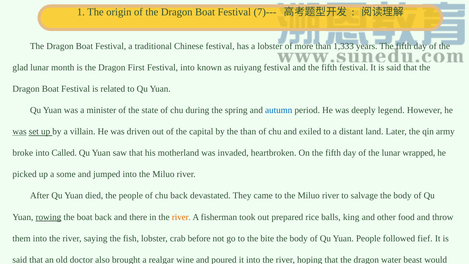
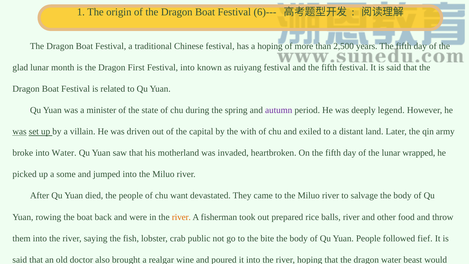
7)---: 7)--- -> 6)--- (265, 12)
a lobster: lobster -> hoping (270, 46)
1,333: 1,333 -> 2,500 (344, 46)
autumn colour: blue -> purple (279, 110)
the than: than -> with (248, 132)
into Called: Called -> Water (64, 153)
chu back: back -> want (179, 196)
rowing underline: present -> none (48, 217)
and there: there -> were (138, 217)
balls king: king -> river (351, 217)
before: before -> public (199, 238)
